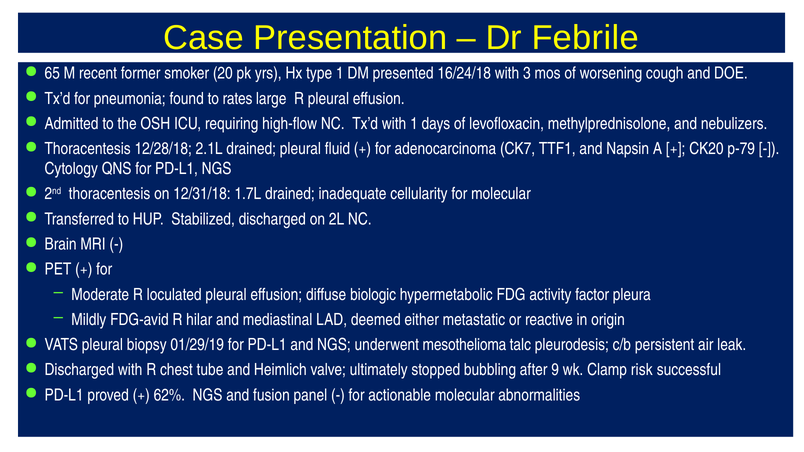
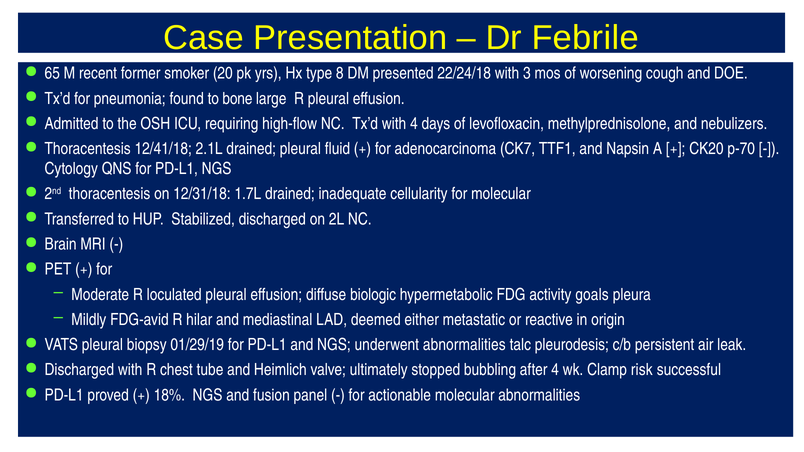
type 1: 1 -> 8 (340, 73)
16/24/18: 16/24/18 -> 22/24/18 (464, 73)
rates: rates -> bone (237, 99)
with 1: 1 -> 4 (414, 124)
12/28/18: 12/28/18 -> 12/41/18 (163, 149)
p-79: p-79 -> p-70 (741, 149)
factor: factor -> goals (592, 295)
underwent mesothelioma: mesothelioma -> abnormalities (464, 345)
after 9: 9 -> 4 (555, 370)
62%: 62% -> 18% (169, 395)
